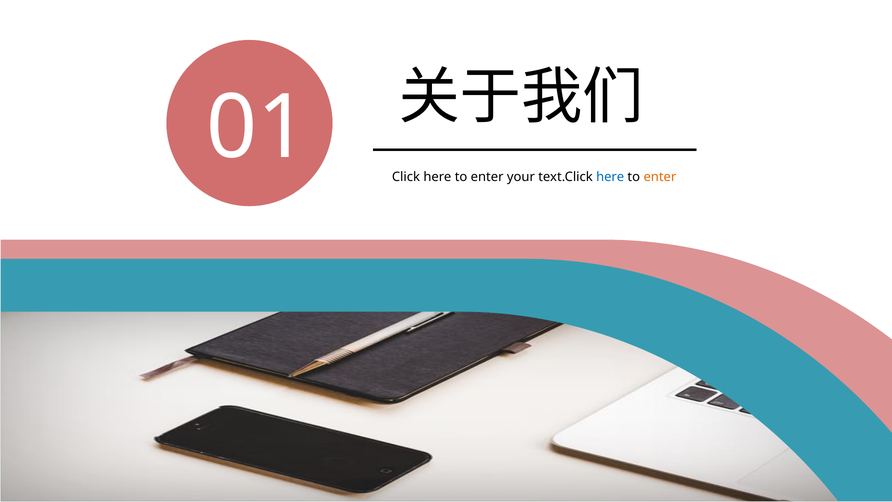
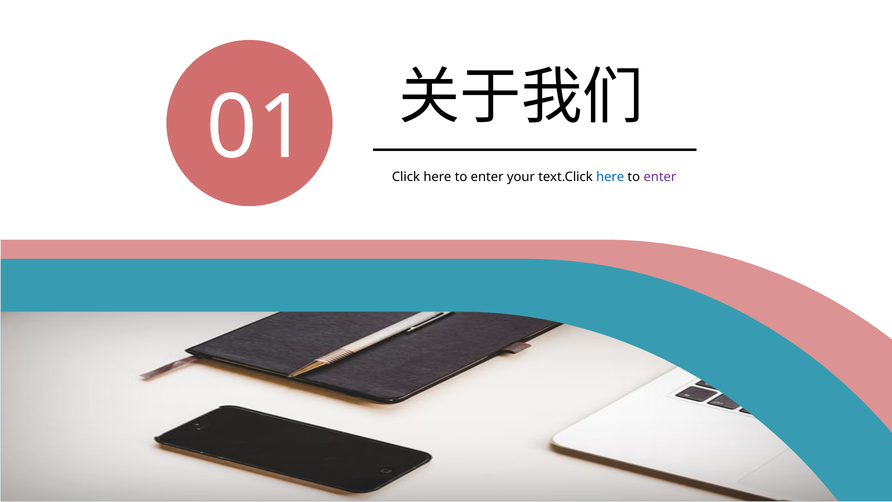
enter colour: orange -> purple (660, 177)
